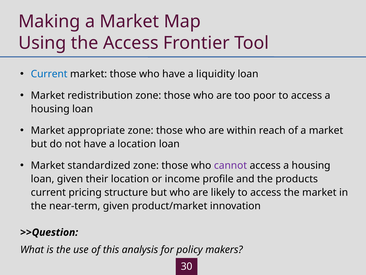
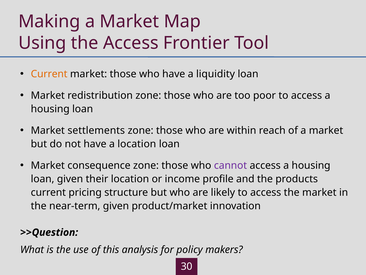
Current colour: blue -> orange (49, 74)
appropriate: appropriate -> settlements (96, 130)
standardized: standardized -> consequence (99, 165)
